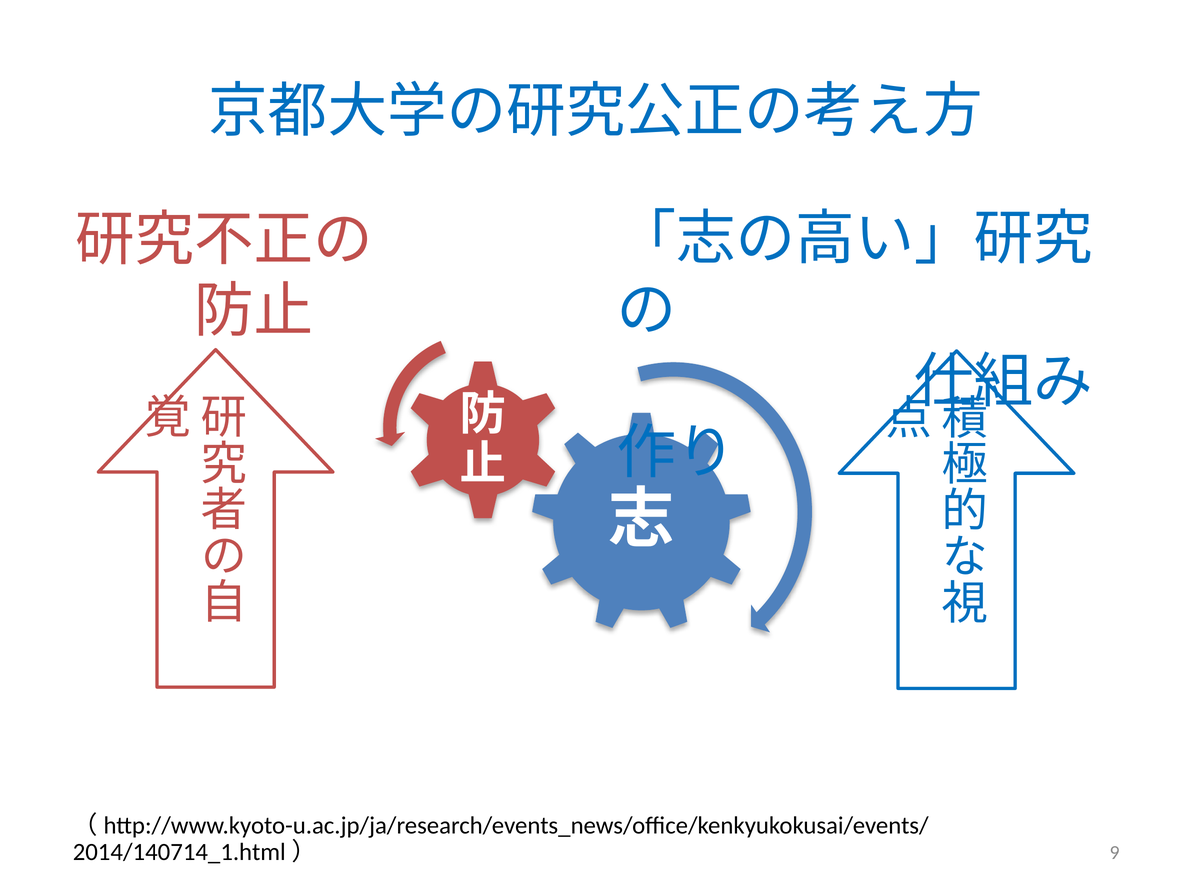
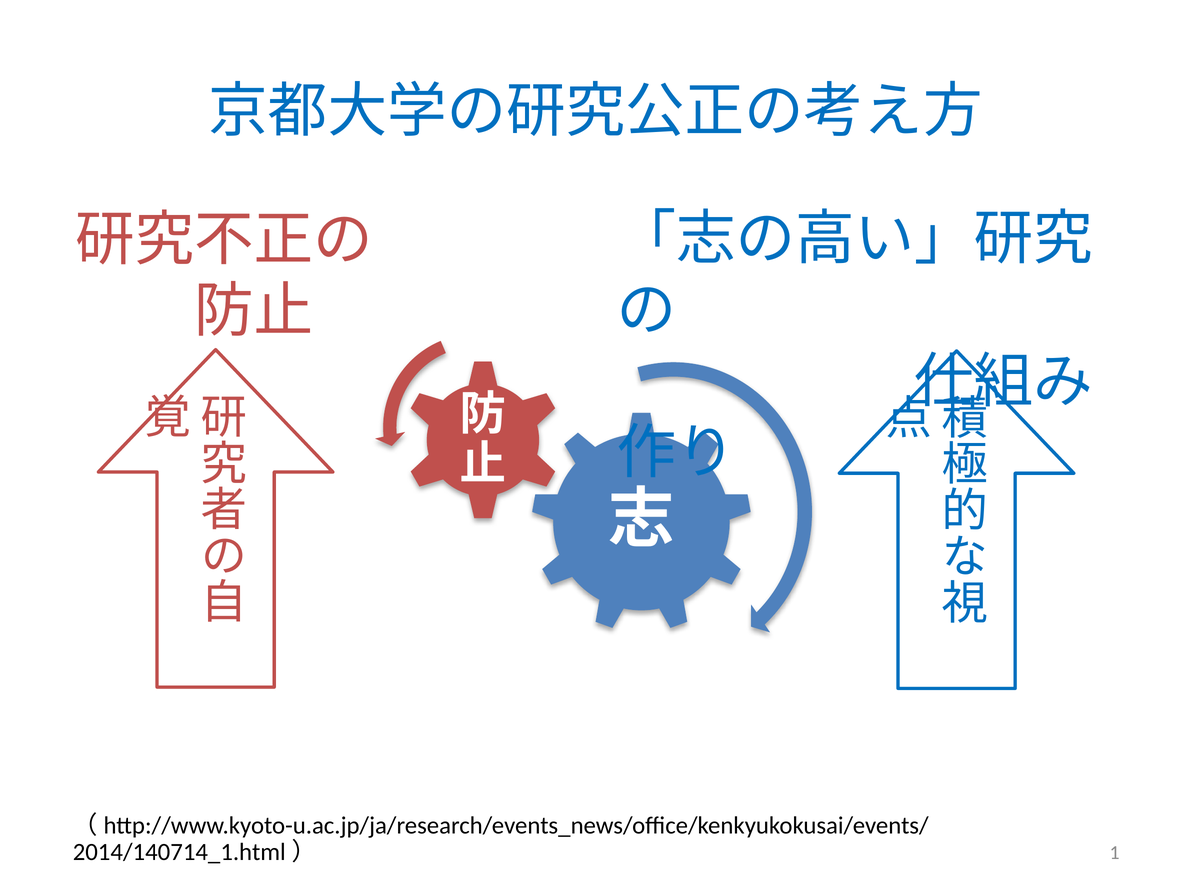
9: 9 -> 1 (1115, 853)
